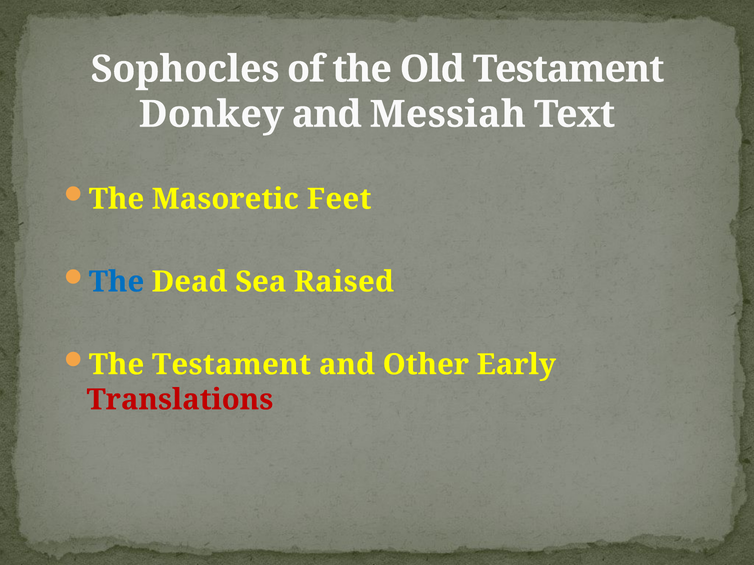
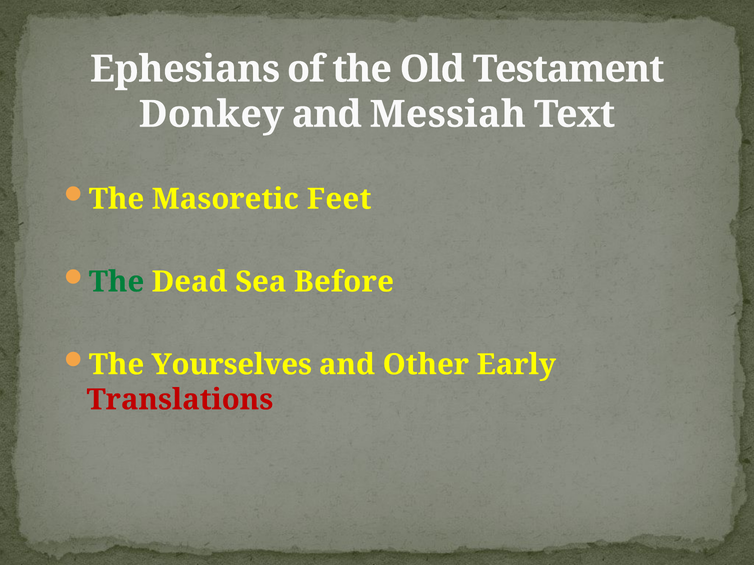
Sophocles: Sophocles -> Ephesians (185, 69)
The colour: blue -> green (117, 282)
Raised: Raised -> Before (344, 282)
The Testament: Testament -> Yourselves (232, 365)
